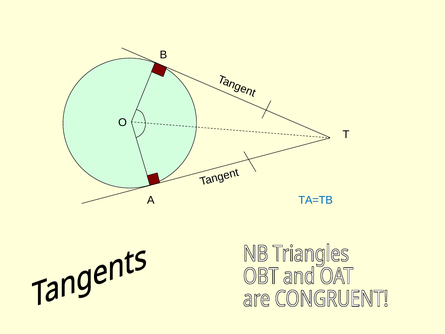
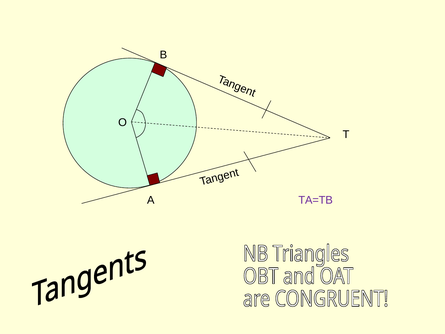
TA=TB colour: blue -> purple (316, 200)
